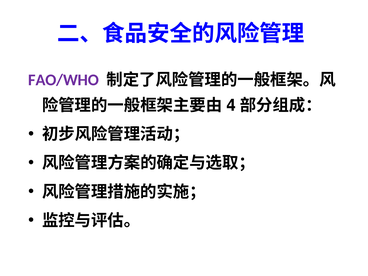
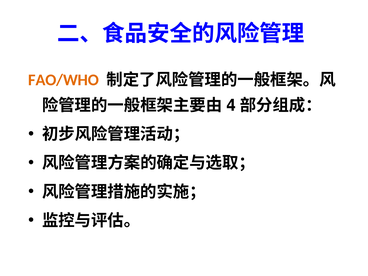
FAO/WHO colour: purple -> orange (64, 80)
